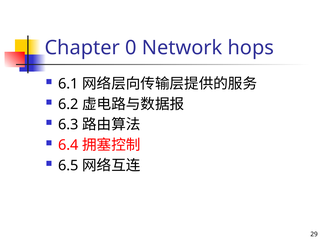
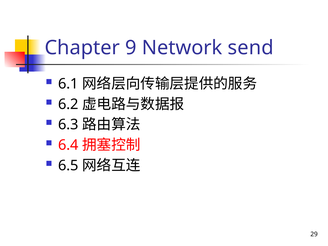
0: 0 -> 9 (131, 48)
hops: hops -> send (251, 48)
